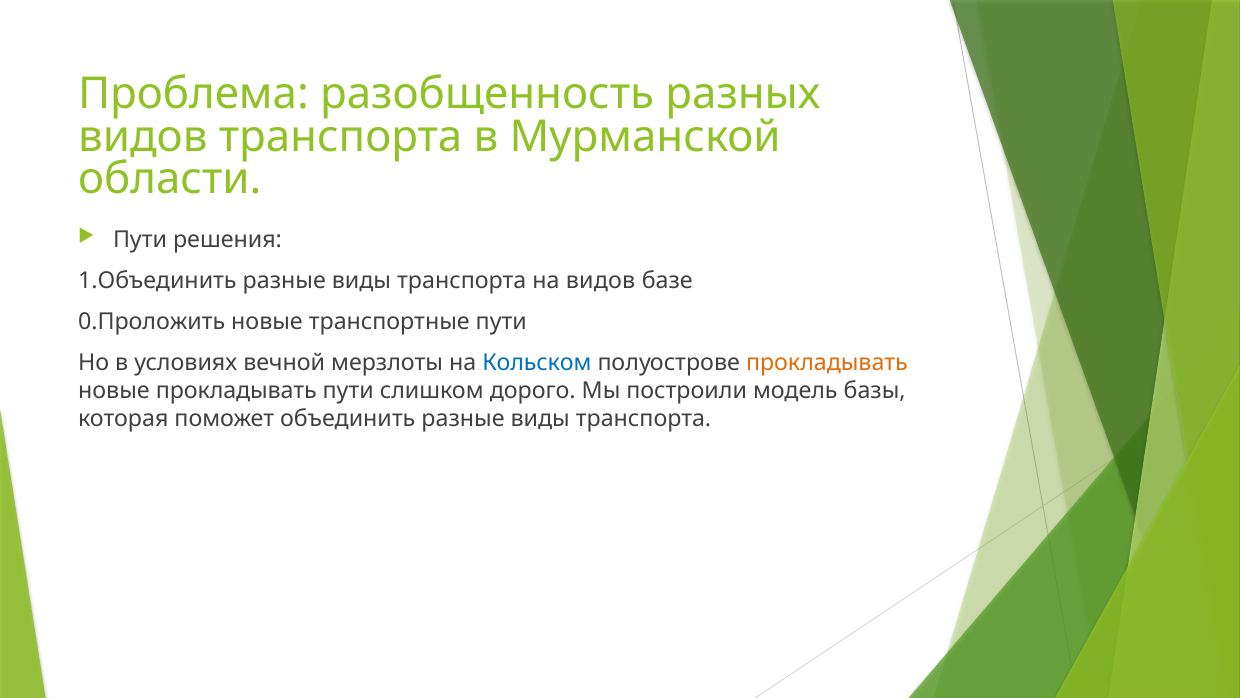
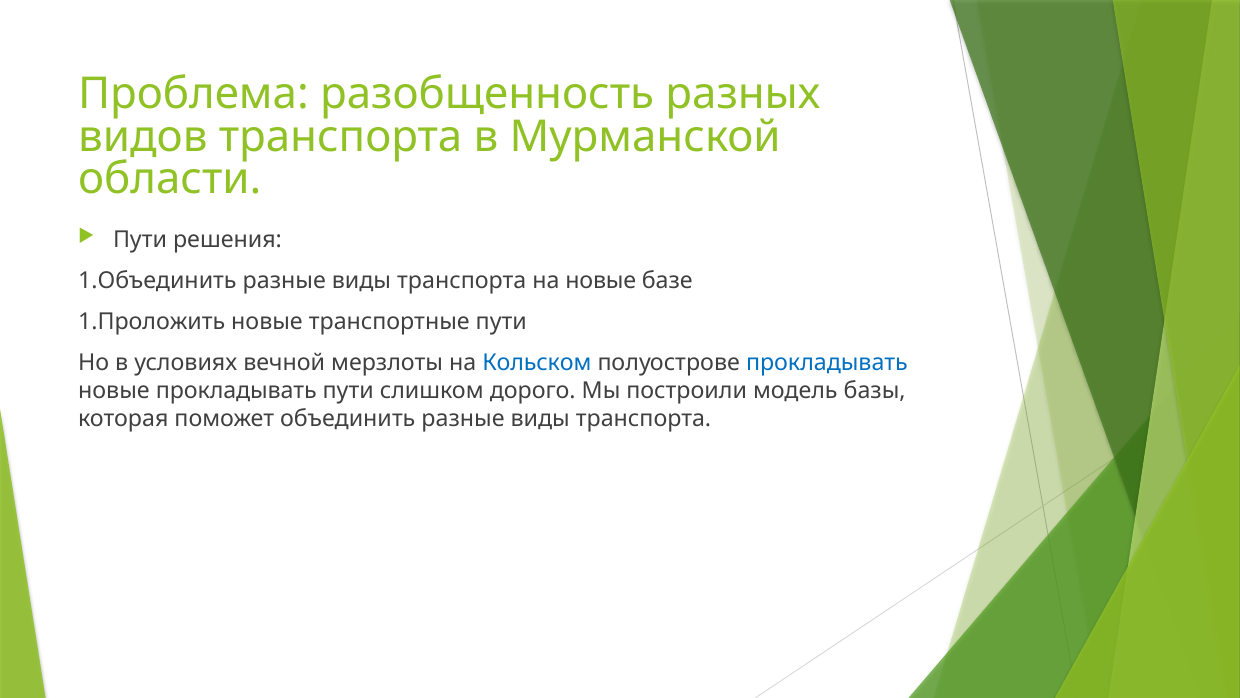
на видов: видов -> новые (601, 281)
0.Проложить: 0.Проложить -> 1.Проложить (152, 322)
прокладывать colour: orange -> blue (827, 362)
